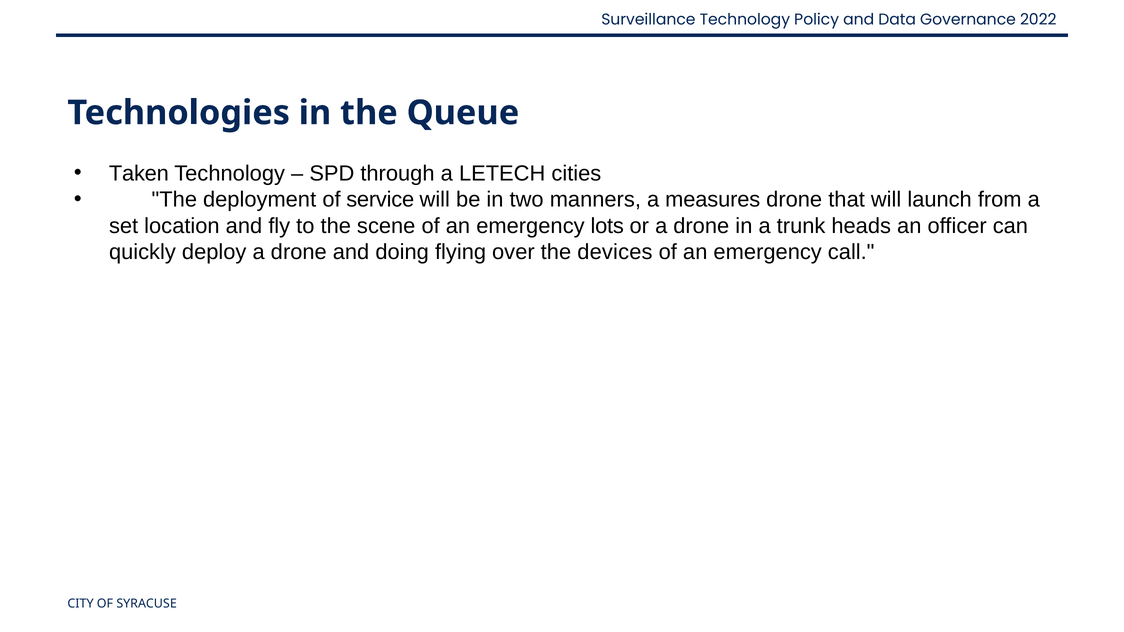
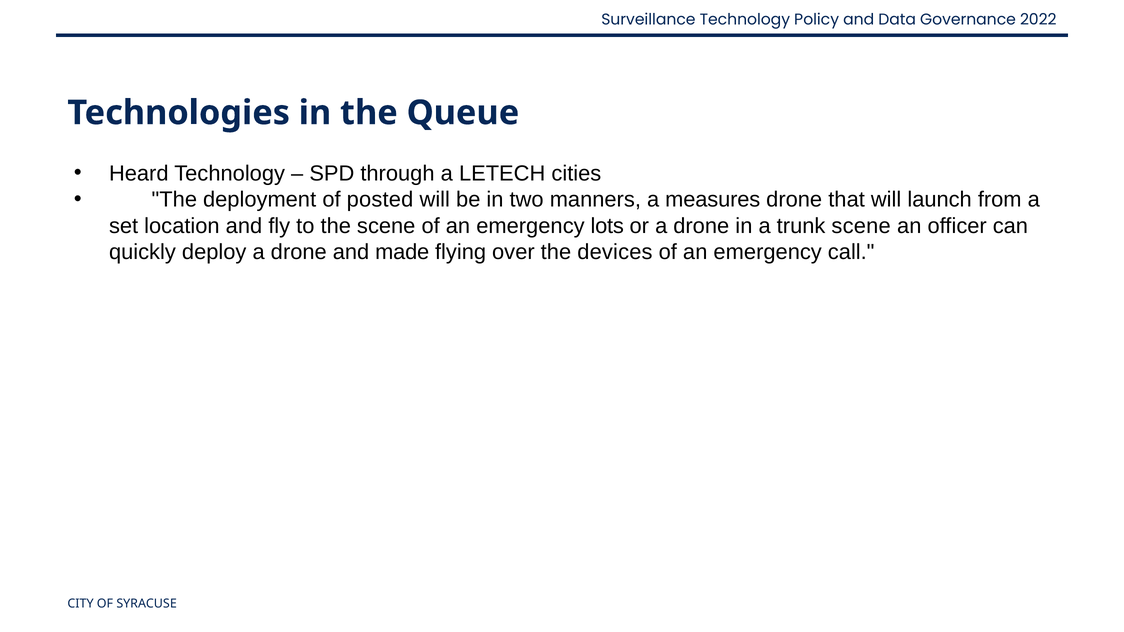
Taken: Taken -> Heard (139, 173)
service: service -> posted (380, 200)
trunk heads: heads -> scene (861, 226)
doing: doing -> made (402, 252)
